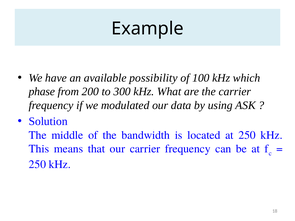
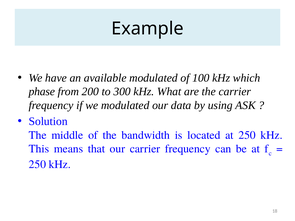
available possibility: possibility -> modulated (154, 78)
